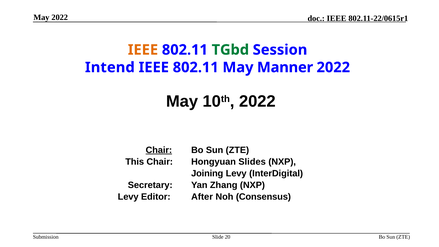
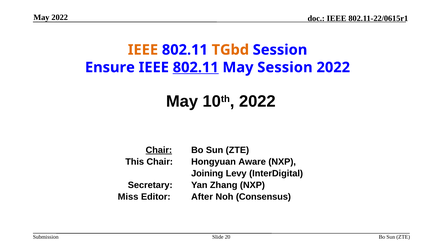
TGbd colour: green -> orange (230, 50)
Intend: Intend -> Ensure (110, 67)
802.11 underline: none -> present (196, 67)
May Manner: Manner -> Session (285, 67)
Slides: Slides -> Aware (252, 162)
Levy: Levy -> Miss (128, 197)
